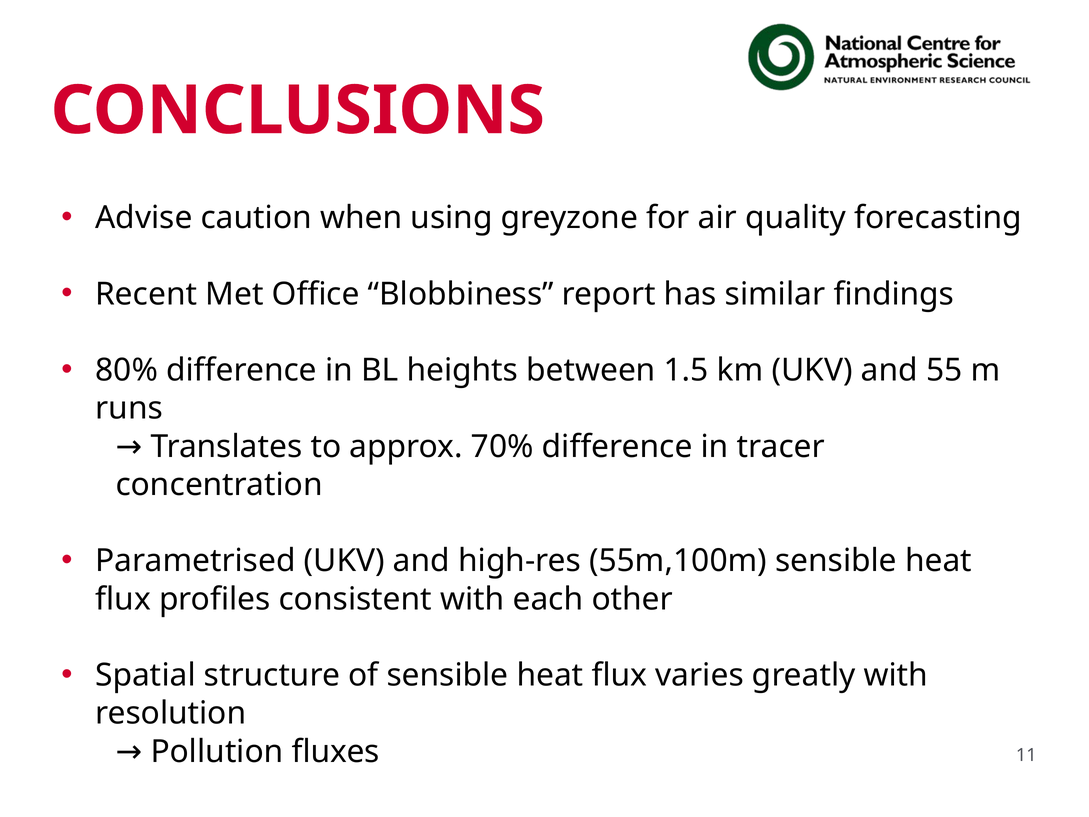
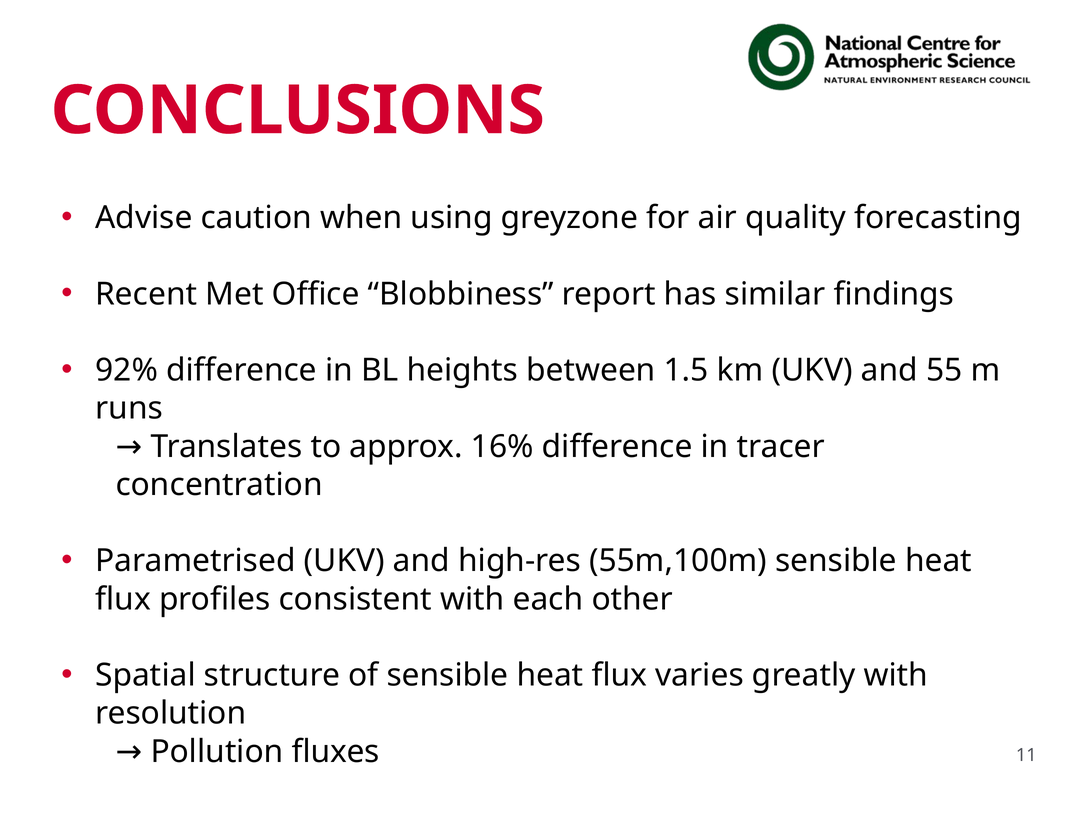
80%: 80% -> 92% (127, 370)
70%: 70% -> 16% (502, 446)
